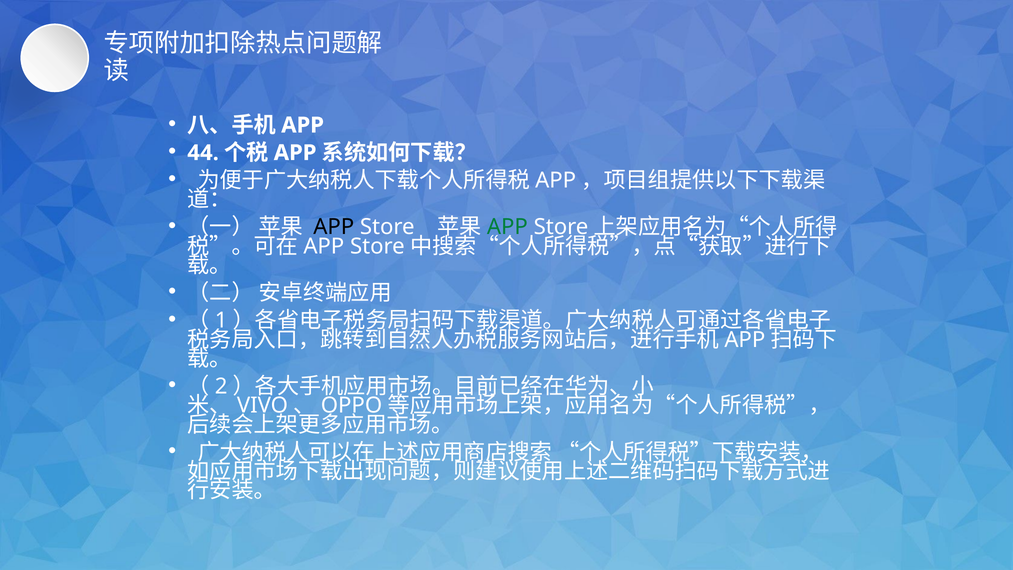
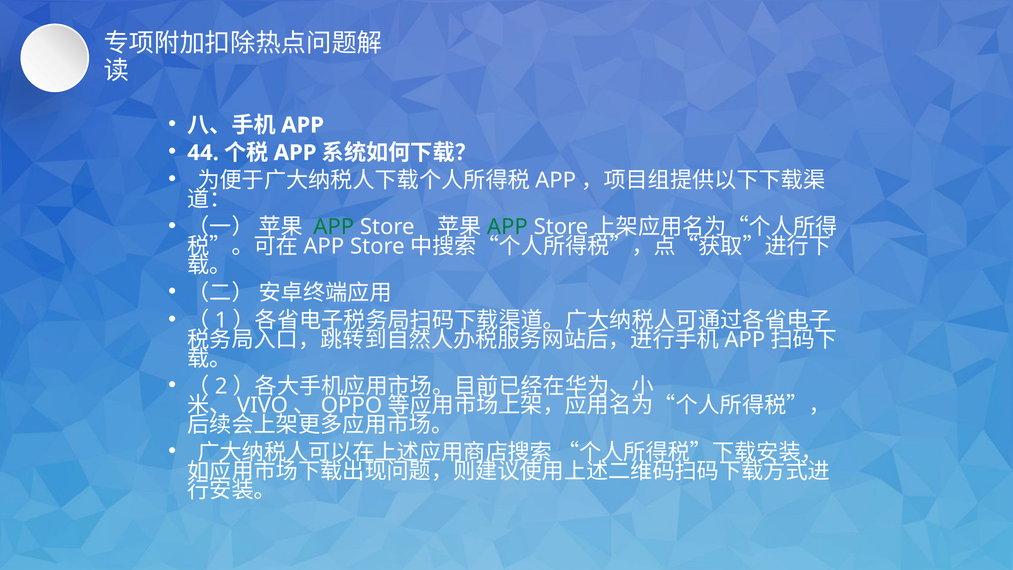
APP colour: black -> green (334, 227)
